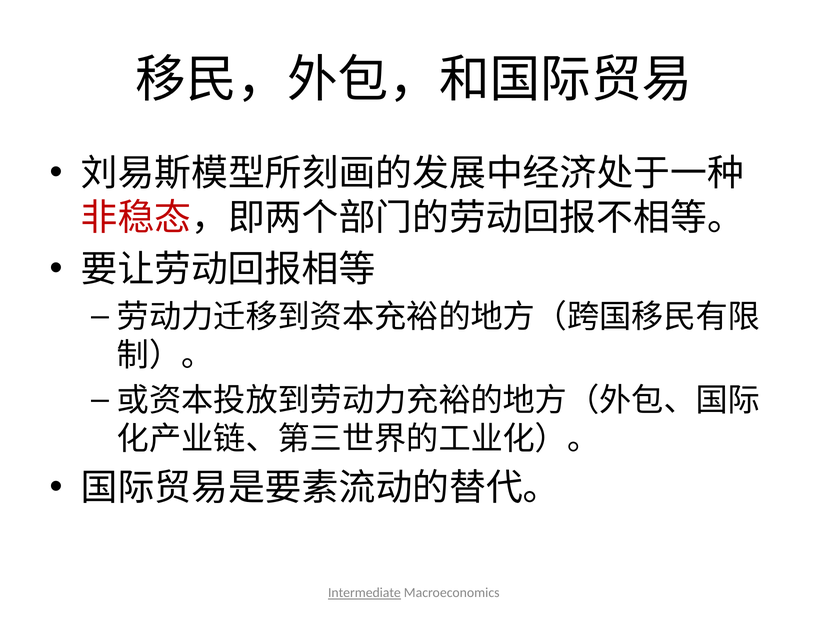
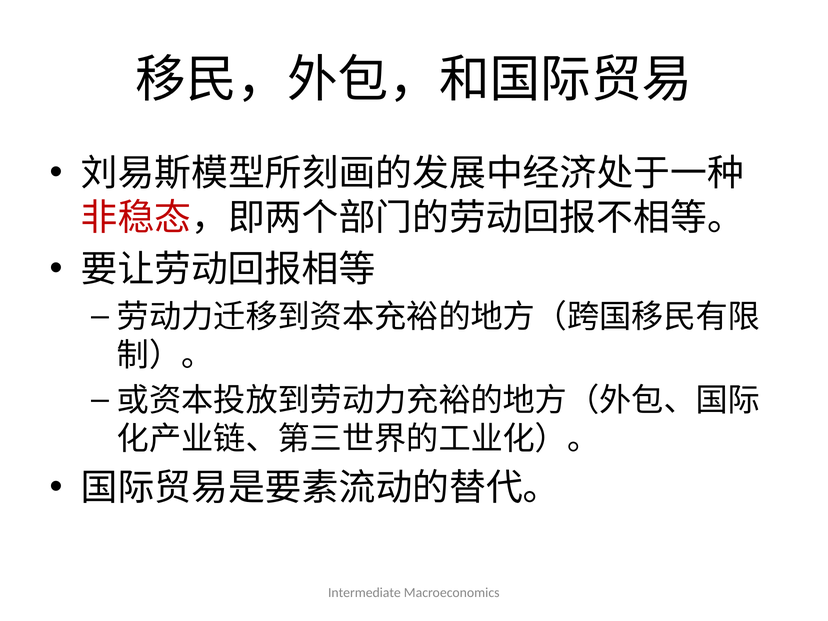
Intermediate underline: present -> none (364, 593)
